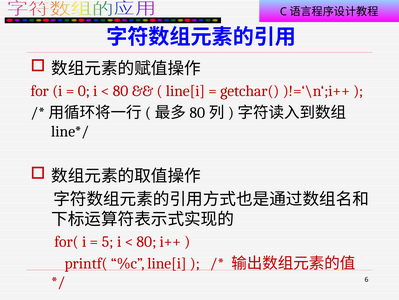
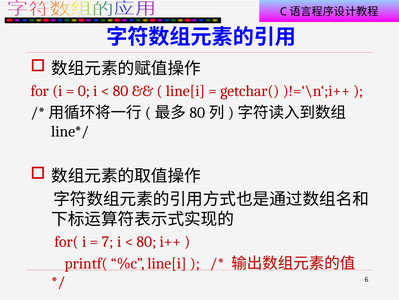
5: 5 -> 7 (108, 241)
